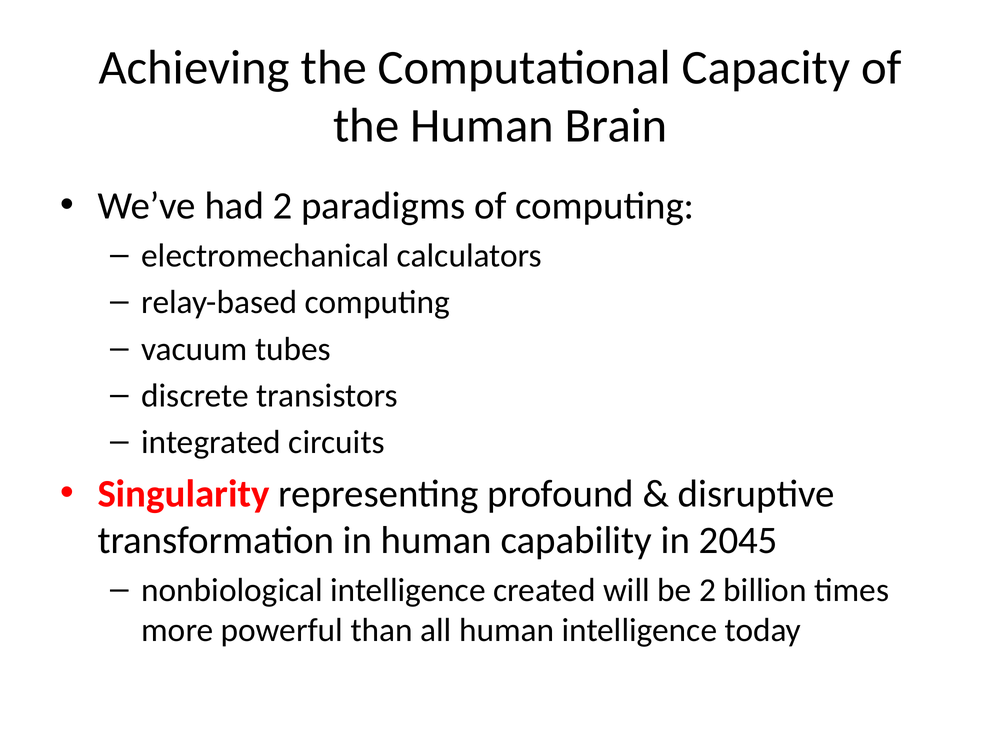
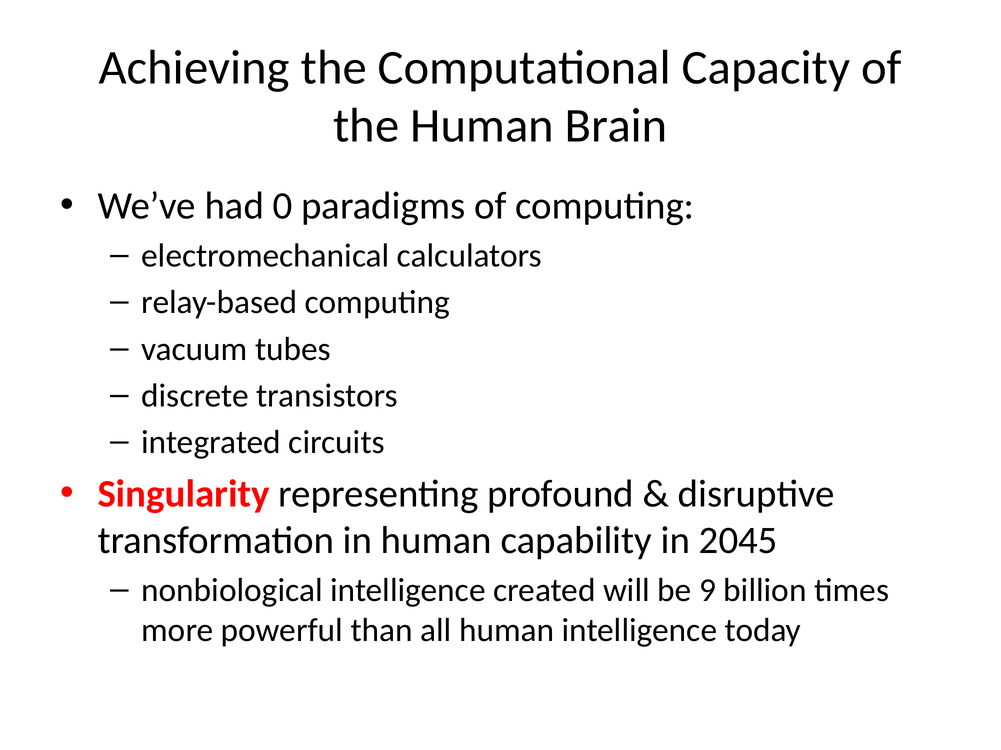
had 2: 2 -> 0 (283, 206)
be 2: 2 -> 9 (707, 591)
